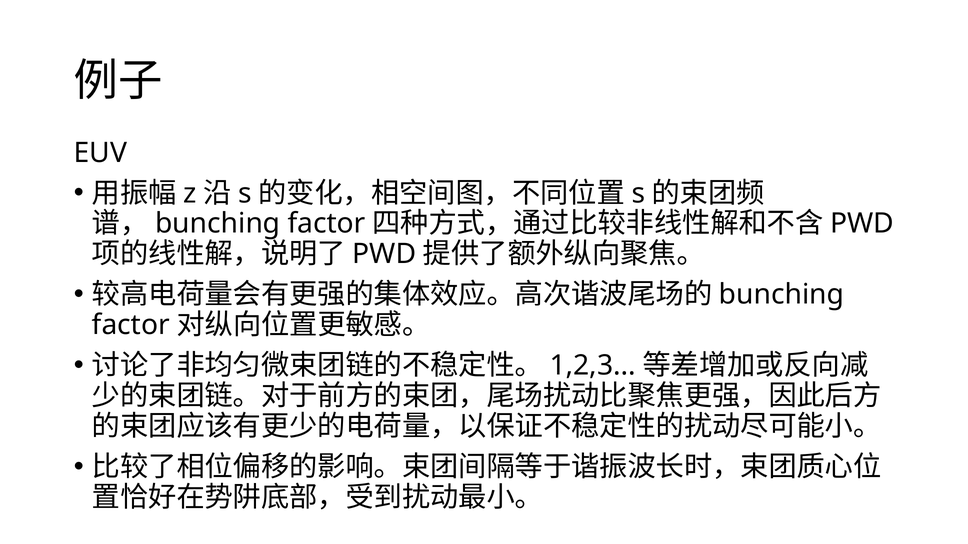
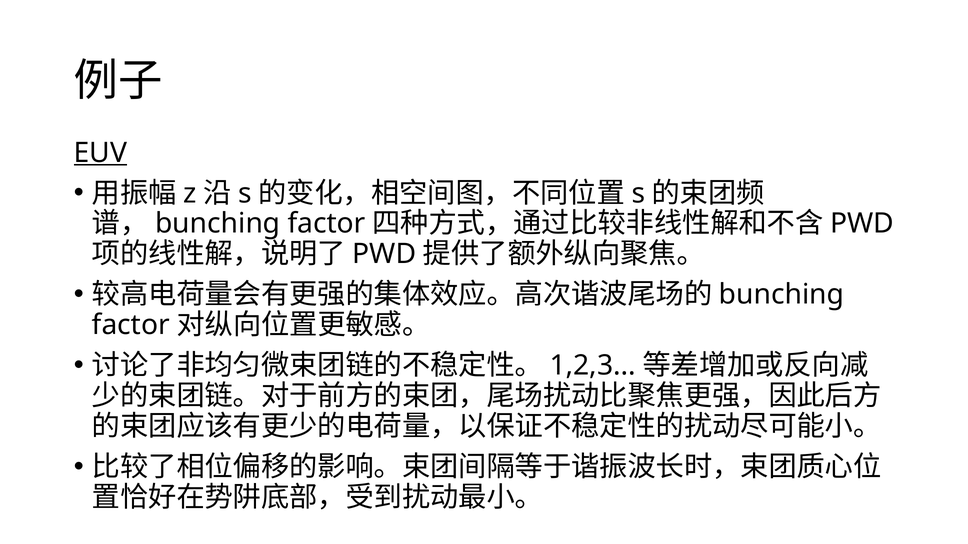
EUV underline: none -> present (100, 153)
